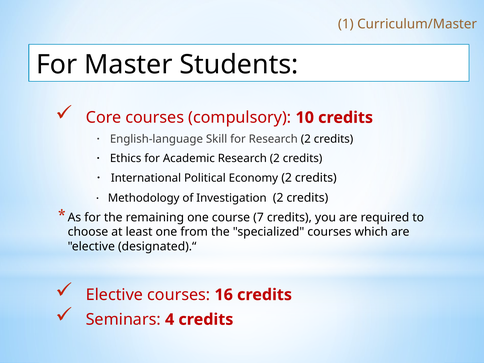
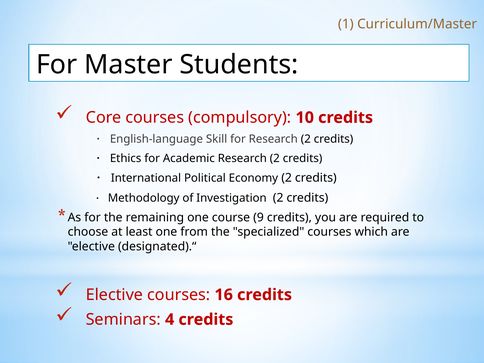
7: 7 -> 9 (259, 217)
